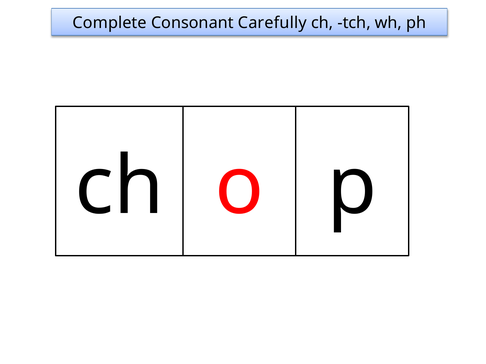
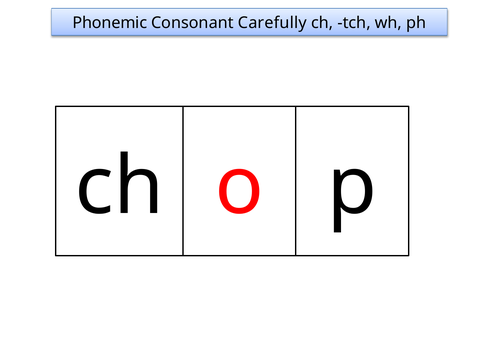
Complete: Complete -> Phonemic (110, 23)
